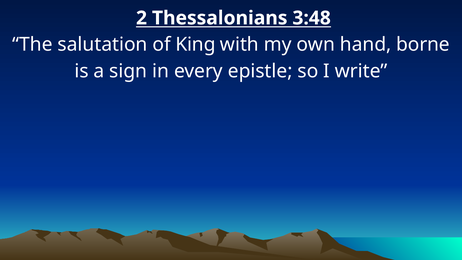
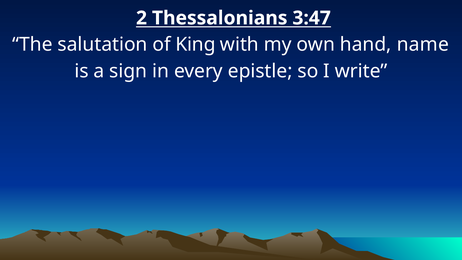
3:48: 3:48 -> 3:47 (312, 18)
borne: borne -> name (423, 45)
